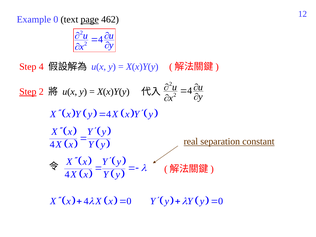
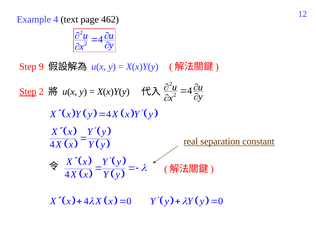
Example 0: 0 -> 4 (56, 20)
page underline: present -> none (90, 20)
Step 4: 4 -> 9 (41, 67)
